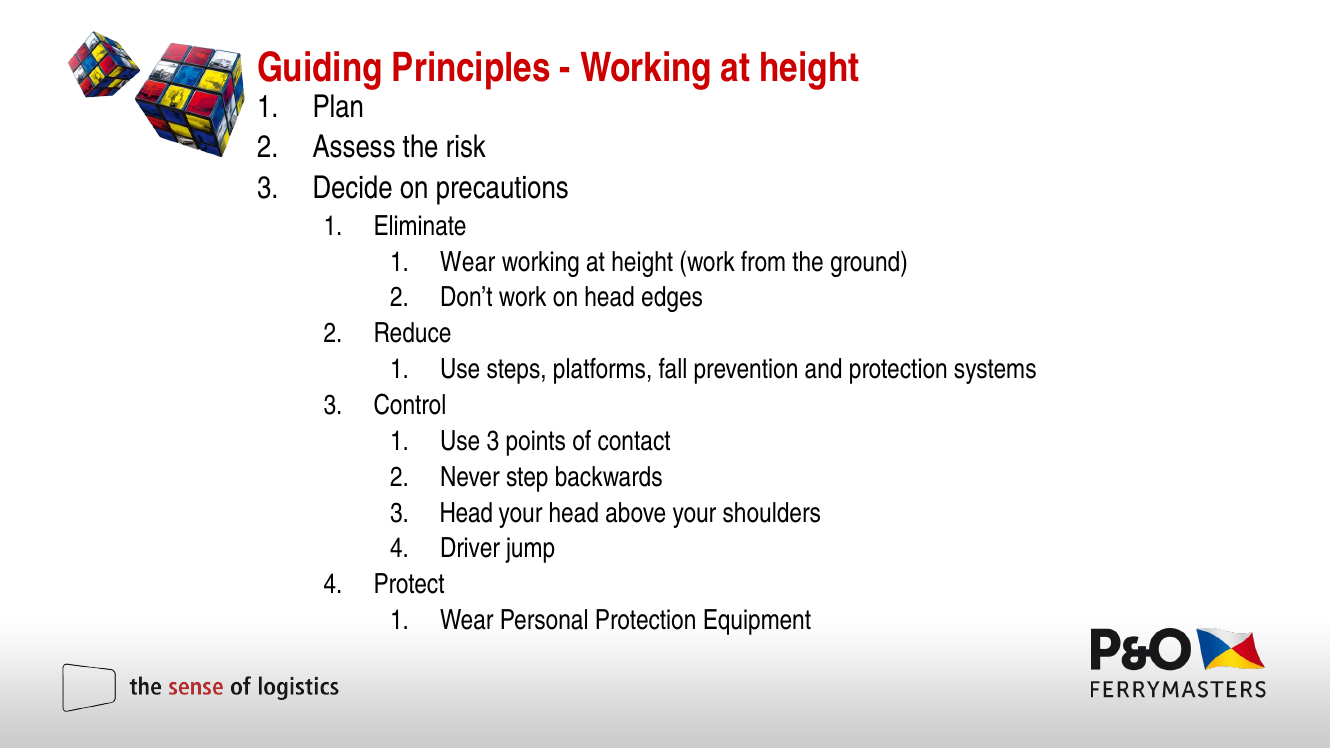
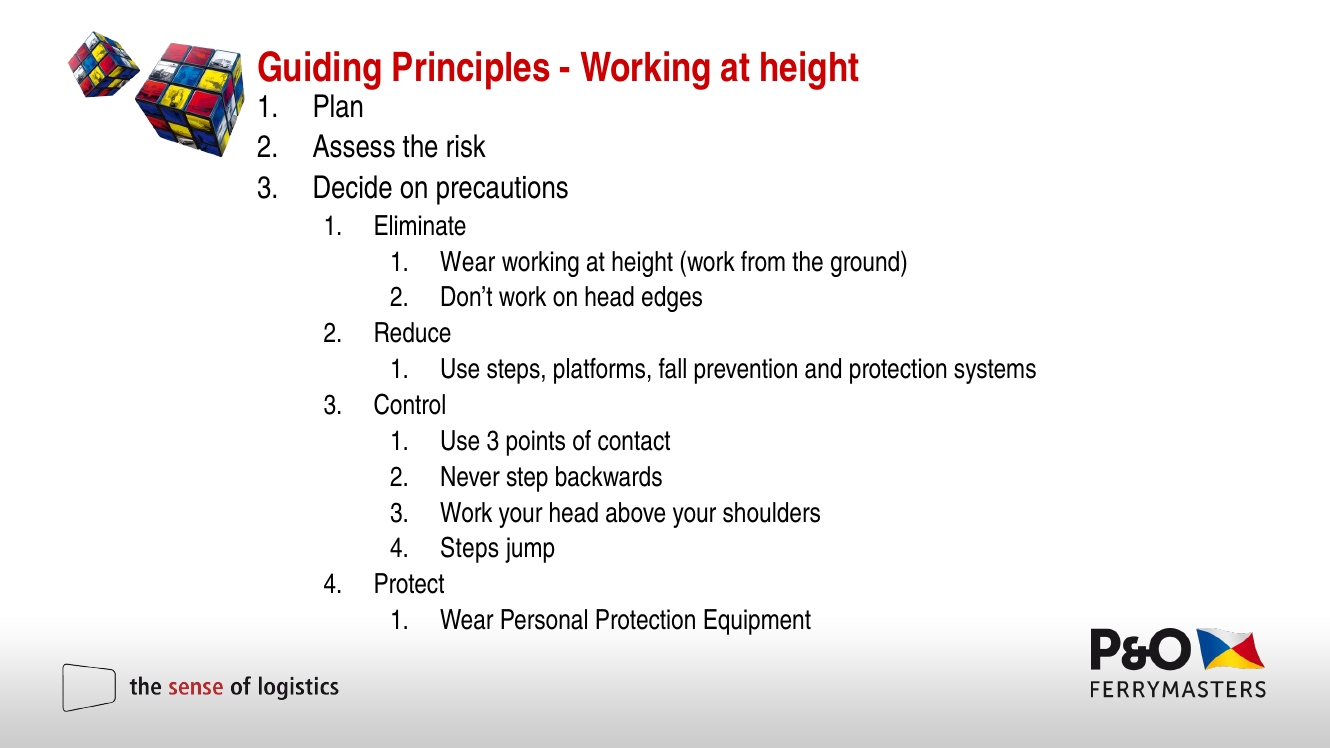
3 Head: Head -> Work (466, 513)
Driver: Driver -> Steps (470, 549)
